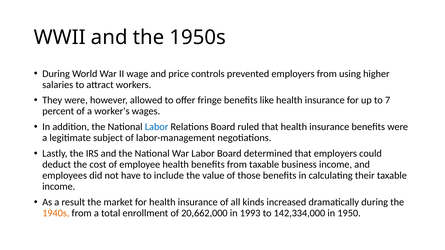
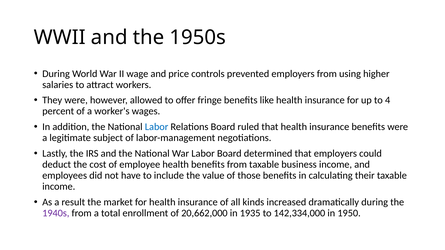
7: 7 -> 4 (388, 100)
1940s colour: orange -> purple (56, 213)
1993: 1993 -> 1935 (250, 213)
